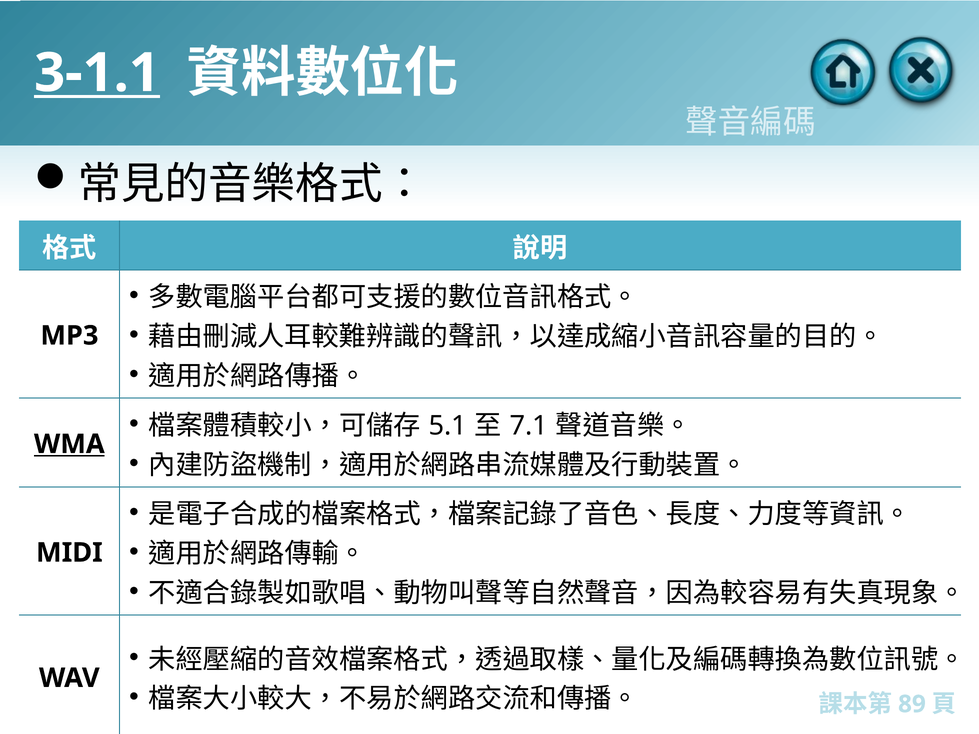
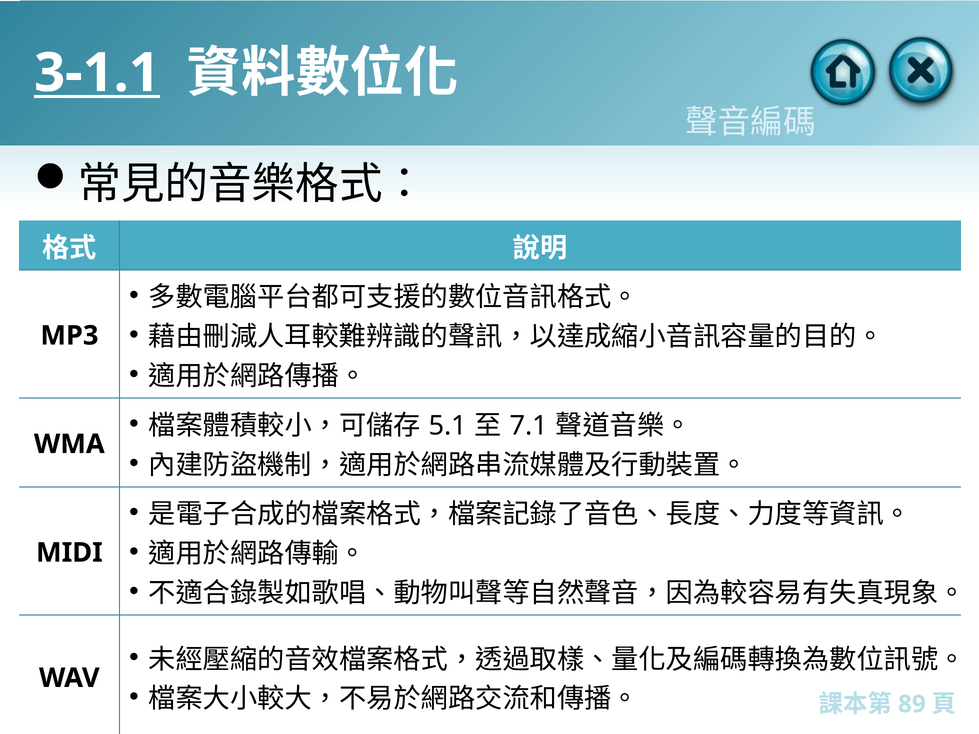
WMA underline: present -> none (69, 444)
